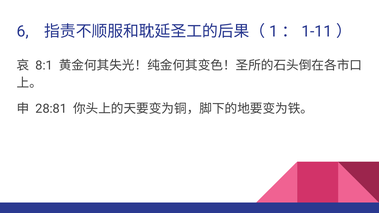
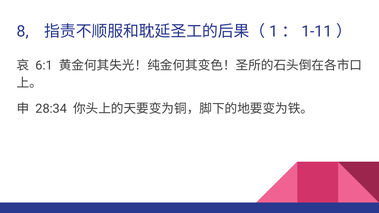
6: 6 -> 8 (23, 31)
8:1: 8:1 -> 6:1 (44, 65)
28:81: 28:81 -> 28:34 (51, 109)
